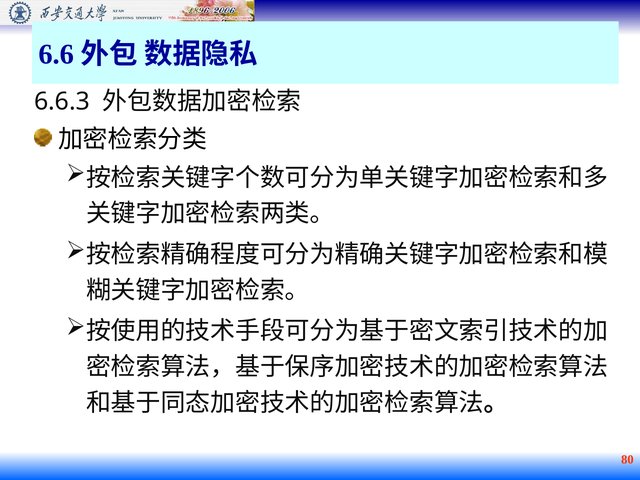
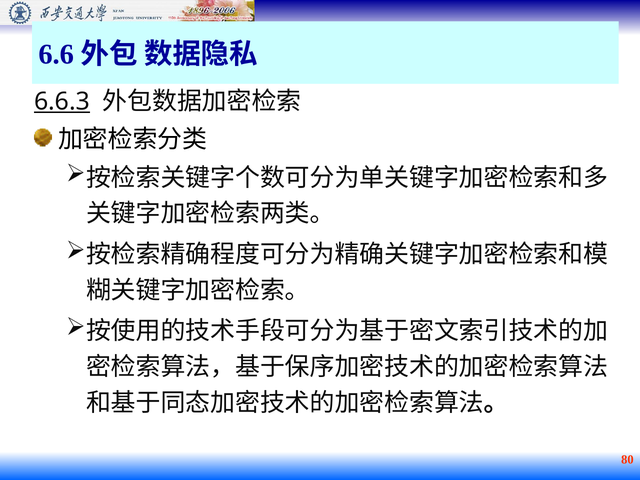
6.6.3 underline: none -> present (62, 102)
